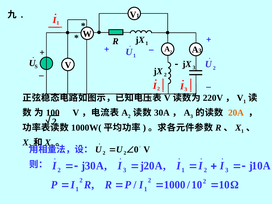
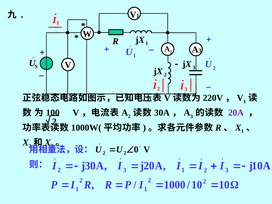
20A colour: orange -> purple (236, 113)
